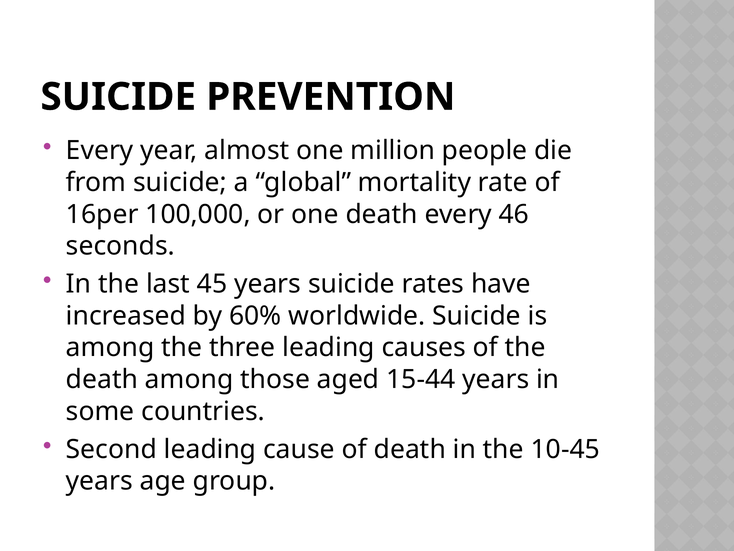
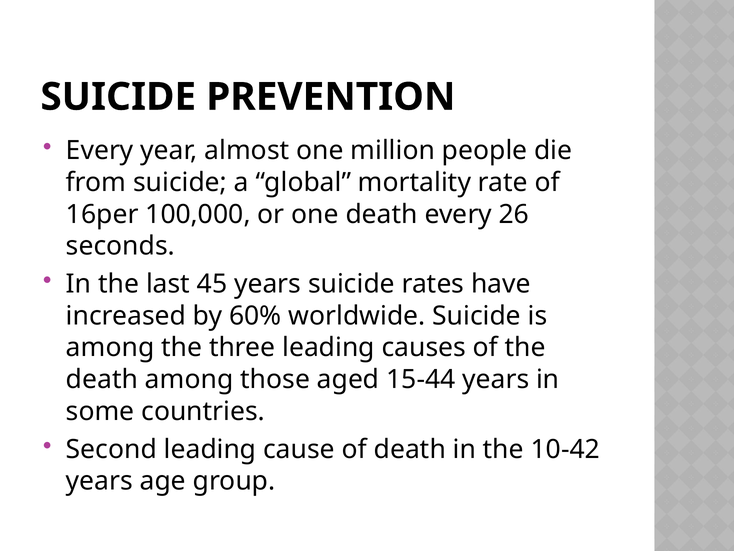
46: 46 -> 26 (514, 214)
10-45: 10-45 -> 10-42 (565, 449)
